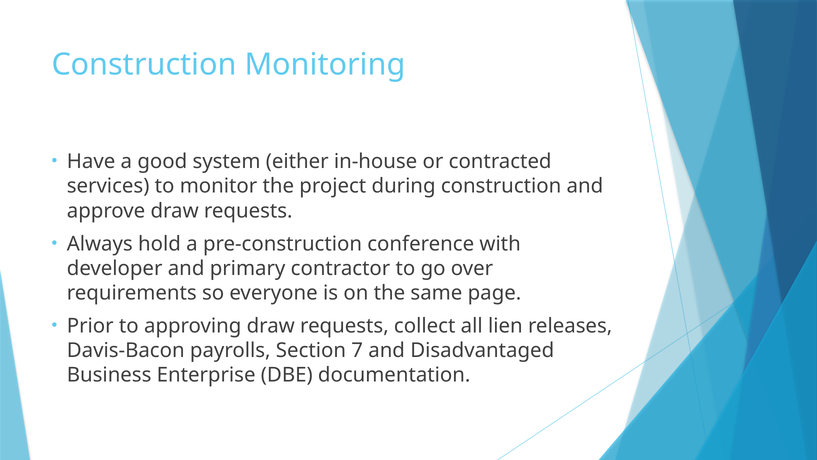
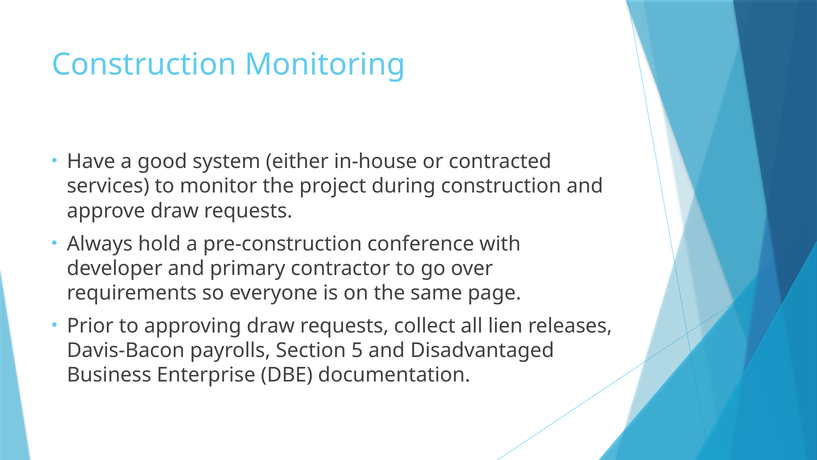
7: 7 -> 5 (357, 350)
